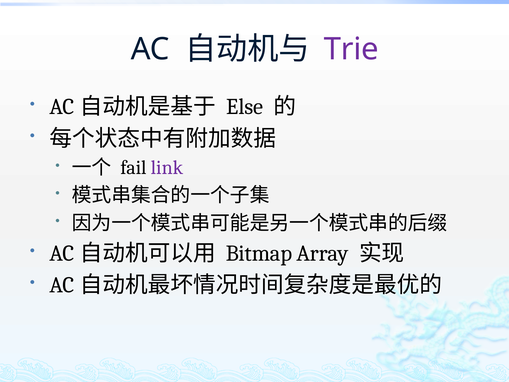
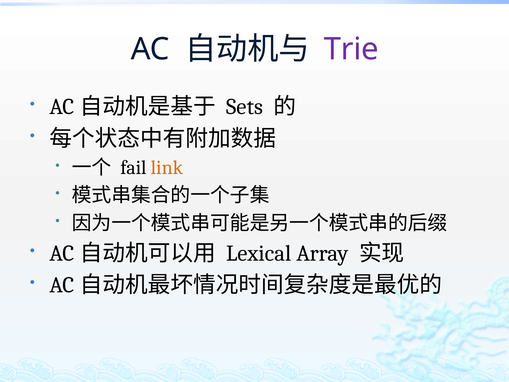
Else: Else -> Sets (245, 107)
link colour: purple -> orange (167, 168)
Bitmap: Bitmap -> Lexical (259, 253)
